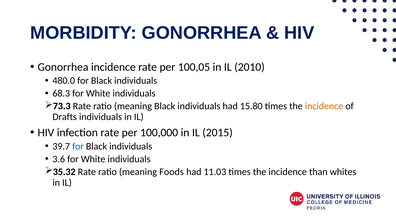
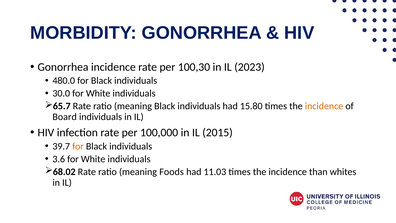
100,05: 100,05 -> 100,30 (194, 67)
2010: 2010 -> 2023 (250, 67)
68.3: 68.3 -> 30.0 (61, 93)
73.3: 73.3 -> 65.7 (62, 106)
Drafts: Drafts -> Board (65, 117)
for colour: blue -> orange (78, 146)
35.32: 35.32 -> 68.02 (64, 172)
